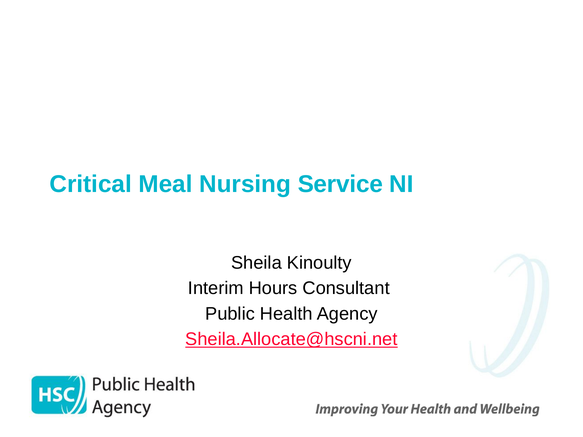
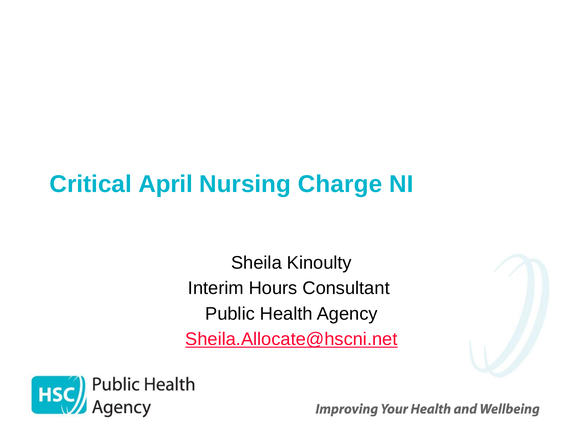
Meal: Meal -> April (166, 184)
Service: Service -> Charge (340, 184)
